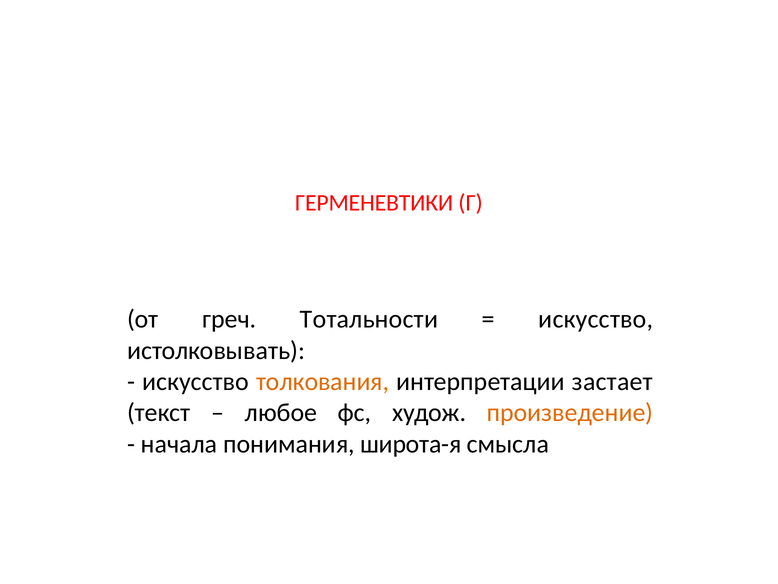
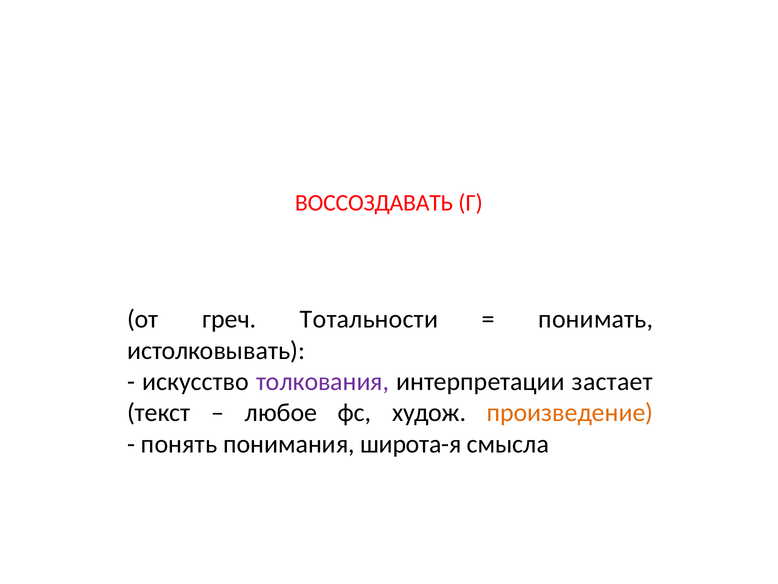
ГЕРМЕНЕВТИКИ: ГЕРМЕНЕВТИКИ -> ВОССОЗДАВАТЬ (374, 203)
искусство: искусство -> понимать (596, 319)
толкования colour: orange -> purple (323, 381)
начала: начала -> понять (179, 444)
